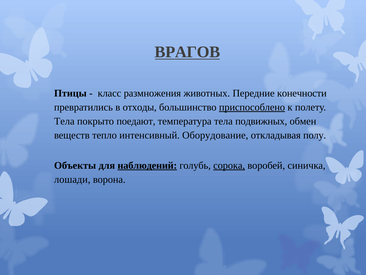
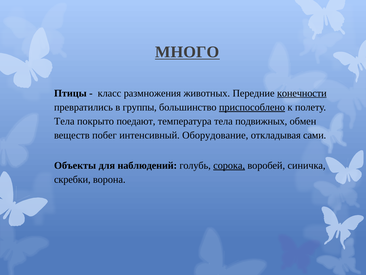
ВРАГОВ: ВРАГОВ -> МНОГО (187, 52)
конечности underline: none -> present (302, 93)
отходы: отходы -> группы (140, 107)
тепло: тепло -> побег (104, 135)
полу: полу -> сами (315, 135)
наблюдений underline: present -> none (147, 165)
лошади: лошади -> скребки (72, 179)
